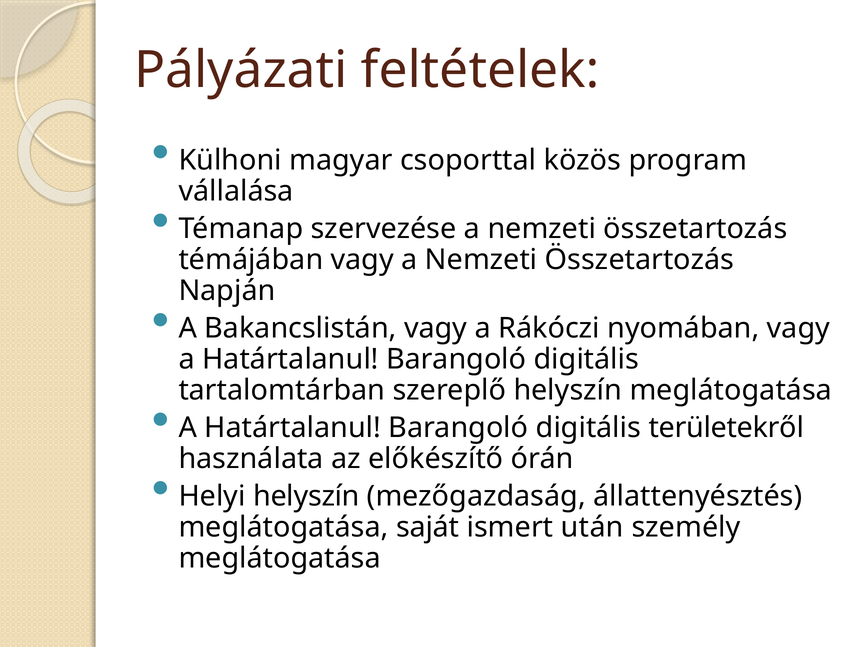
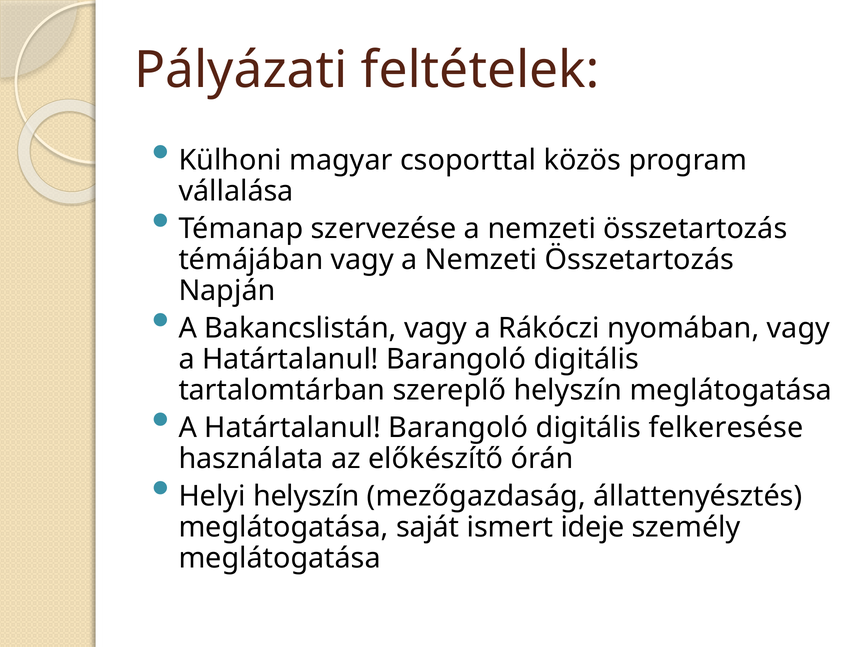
területekről: területekről -> felkeresése (726, 428)
után: után -> ideje (593, 528)
